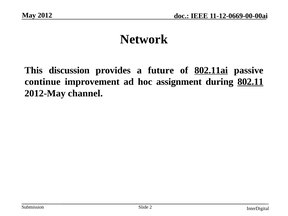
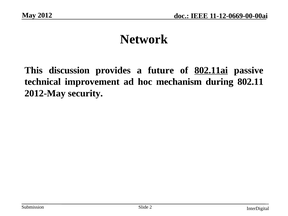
continue: continue -> technical (43, 82)
assignment: assignment -> mechanism (179, 82)
802.11 underline: present -> none (250, 82)
channel: channel -> security (85, 93)
